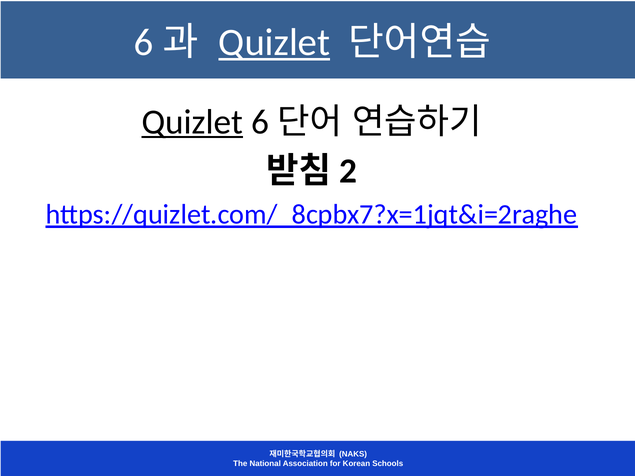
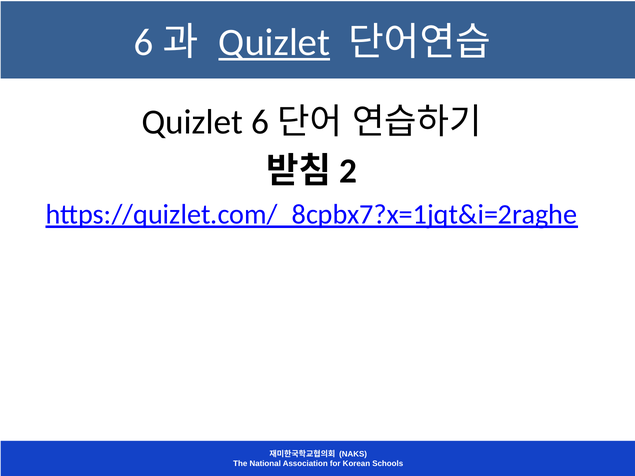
Quizlet underline: present -> none (192, 122)
